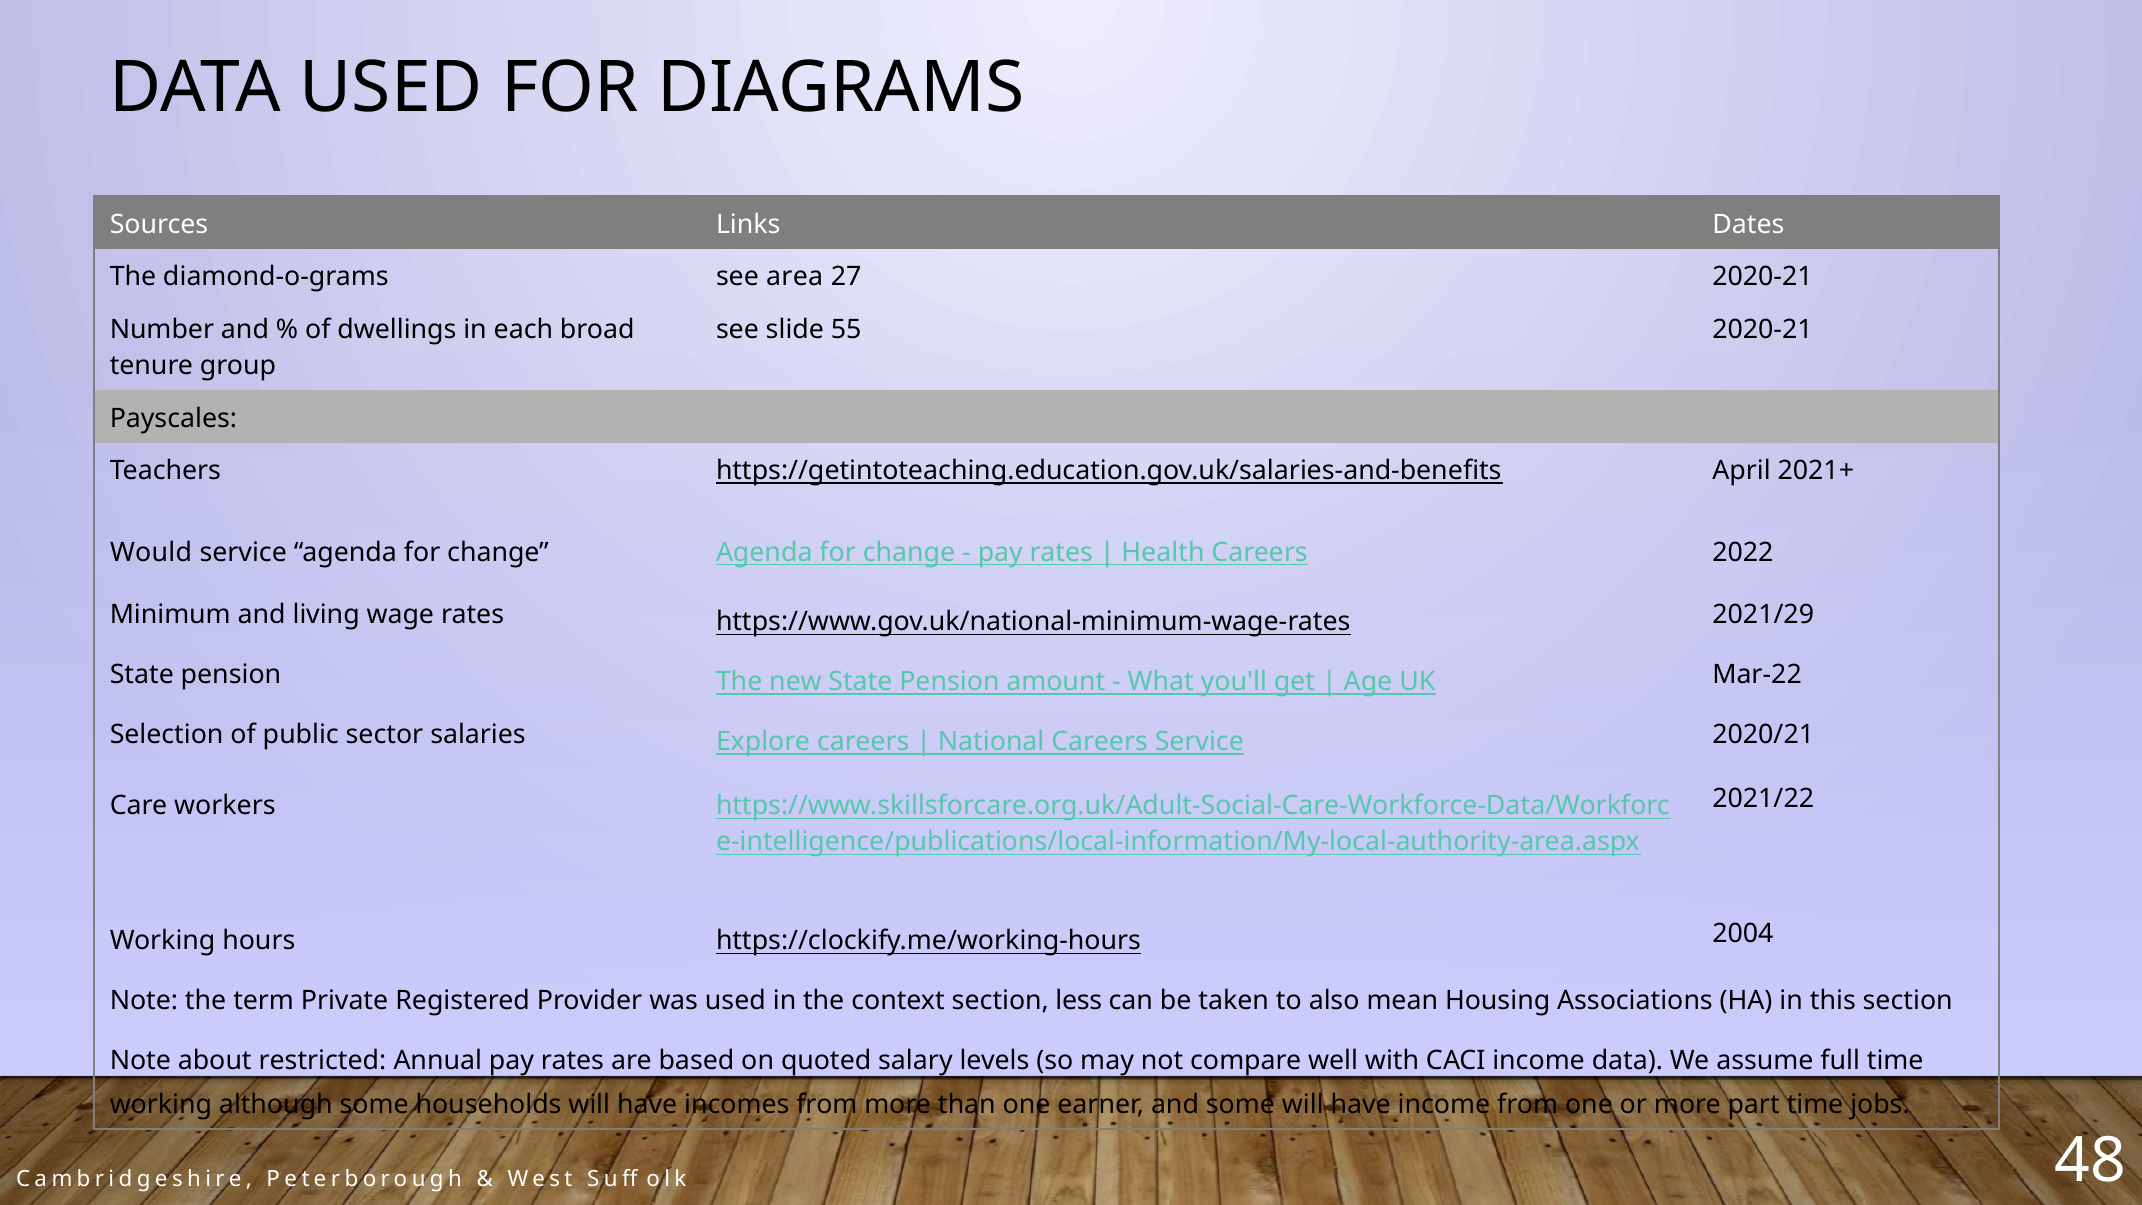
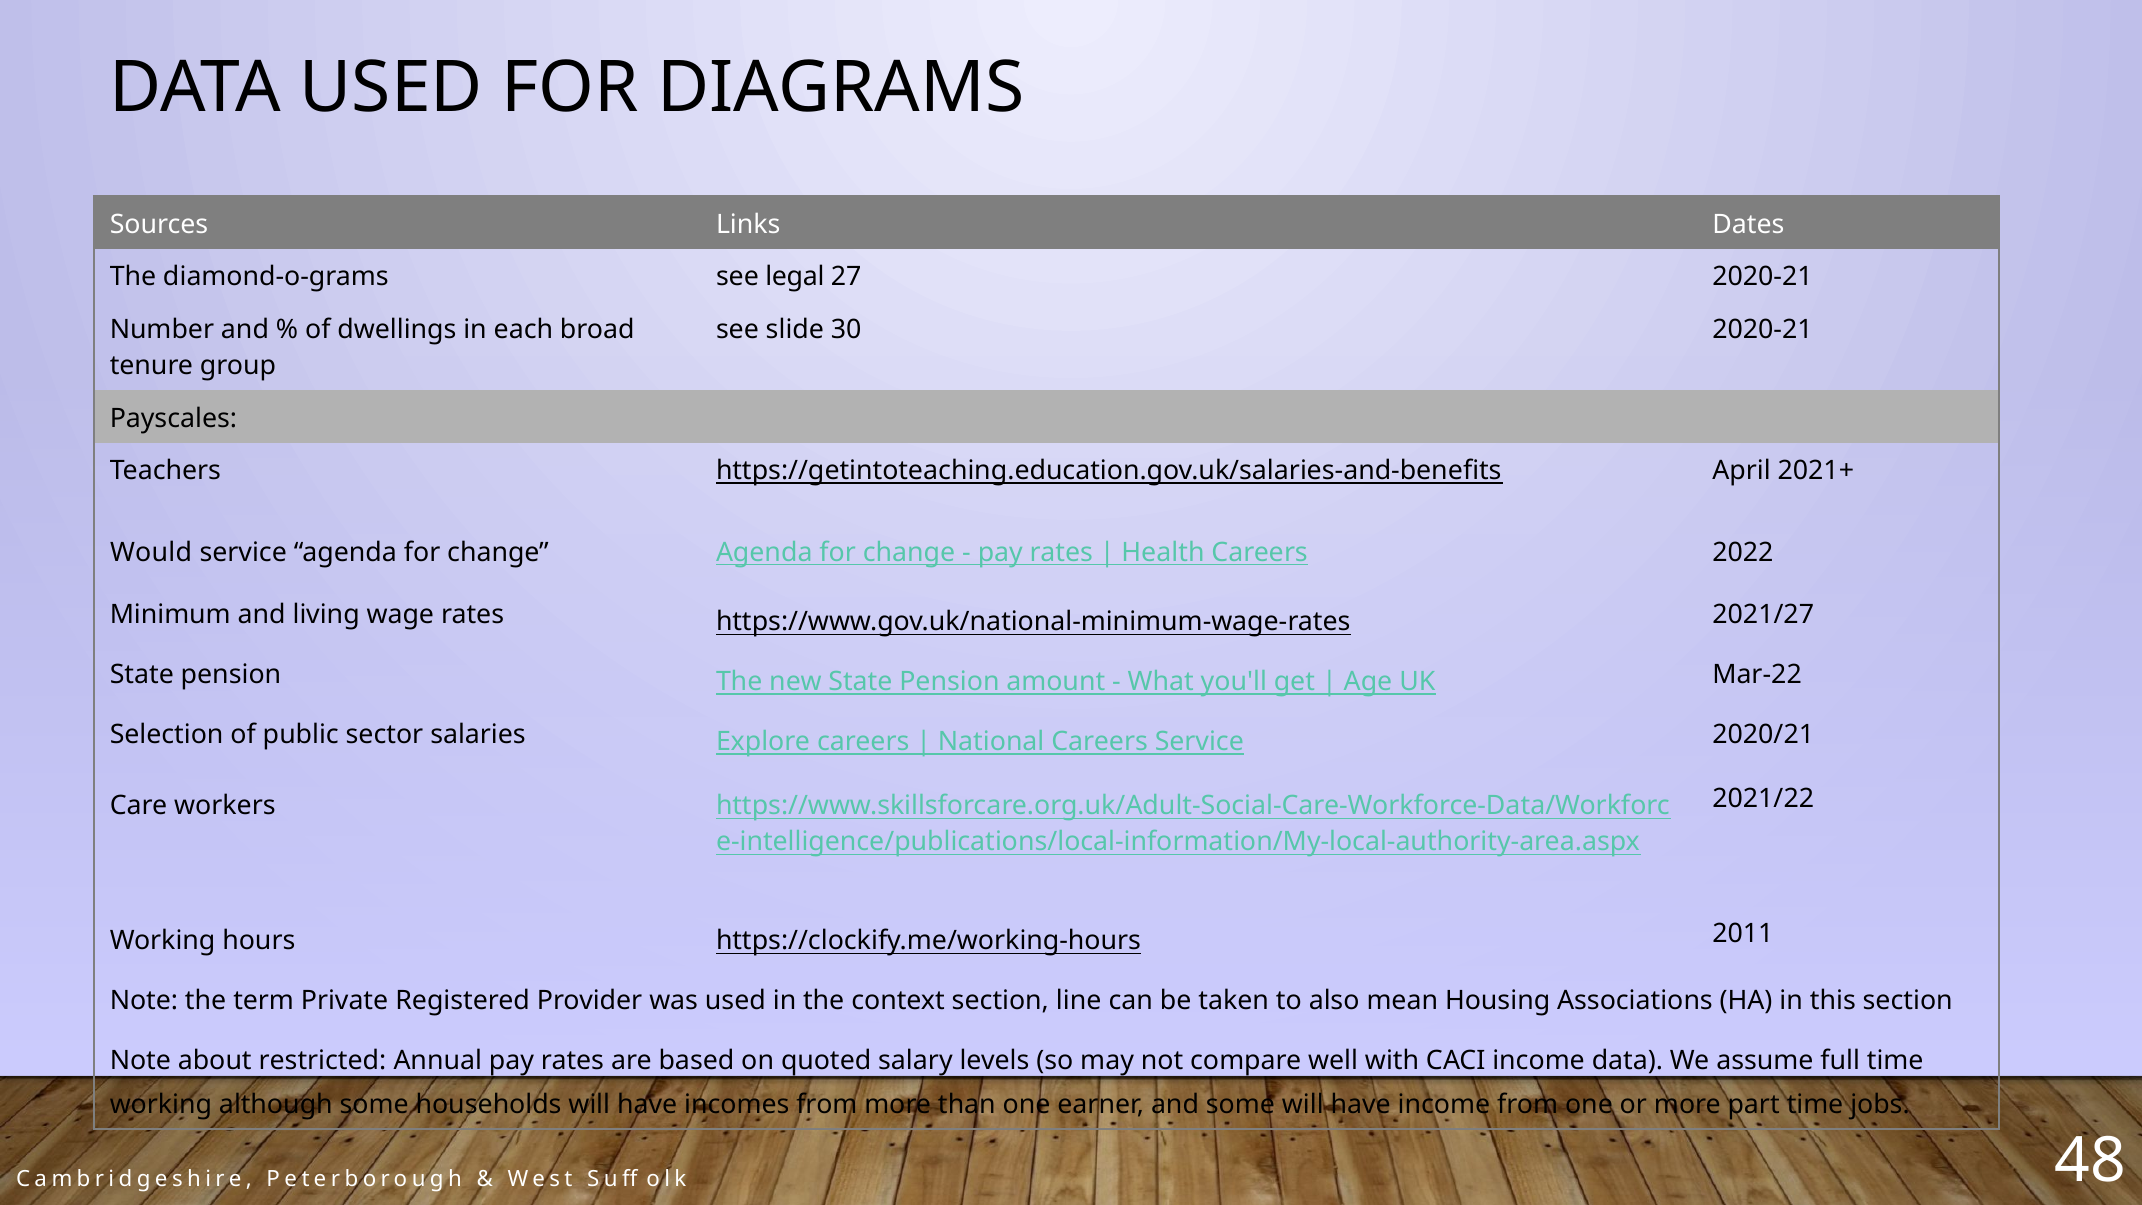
area: area -> legal (795, 277)
55: 55 -> 30 (846, 329)
2021/29: 2021/29 -> 2021/27 (1763, 615)
2004: 2004 -> 2011 (1743, 934)
less: less -> line (1079, 1001)
